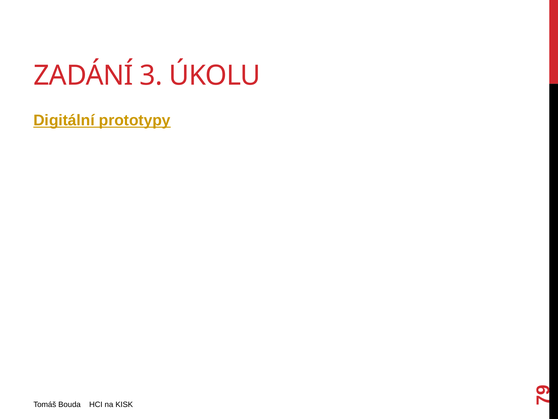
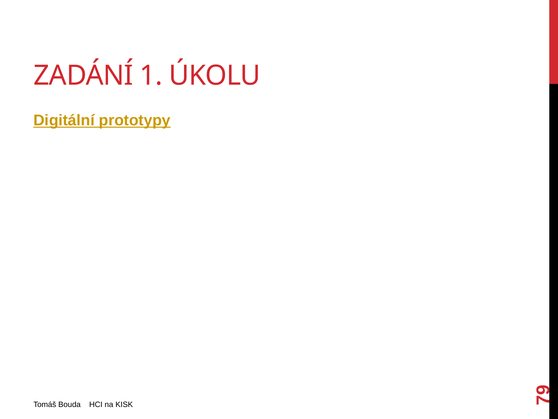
3: 3 -> 1 (151, 75)
